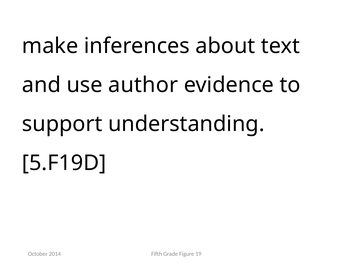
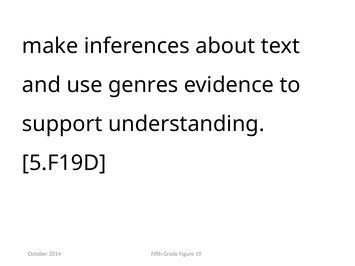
author: author -> genres (143, 85)
